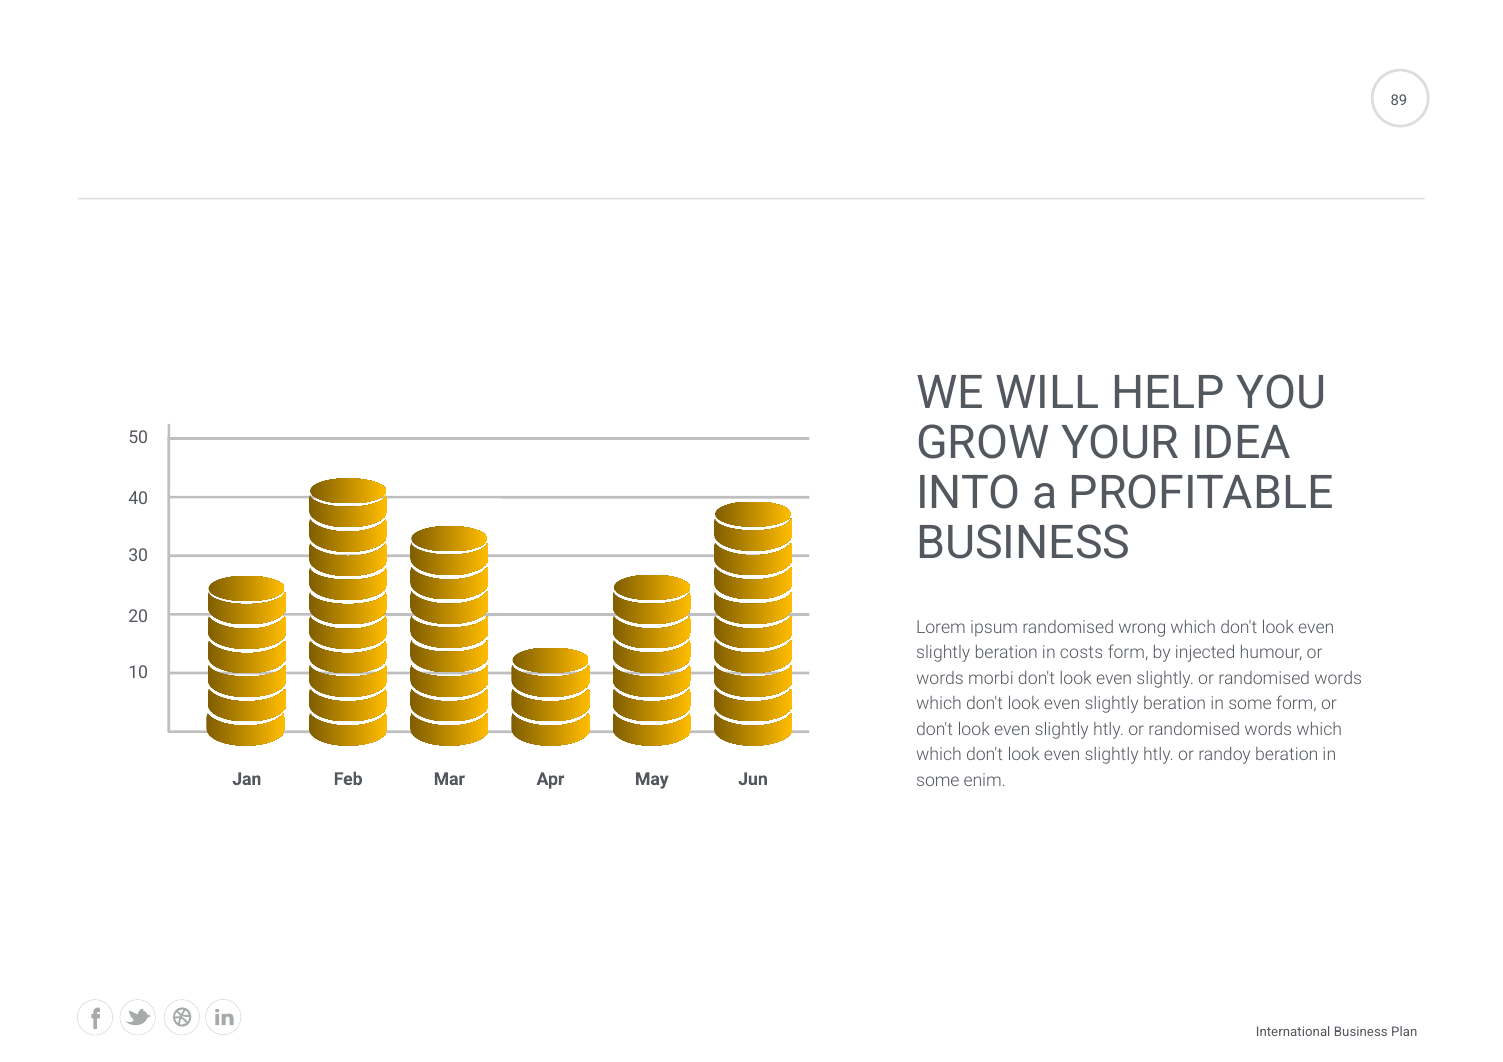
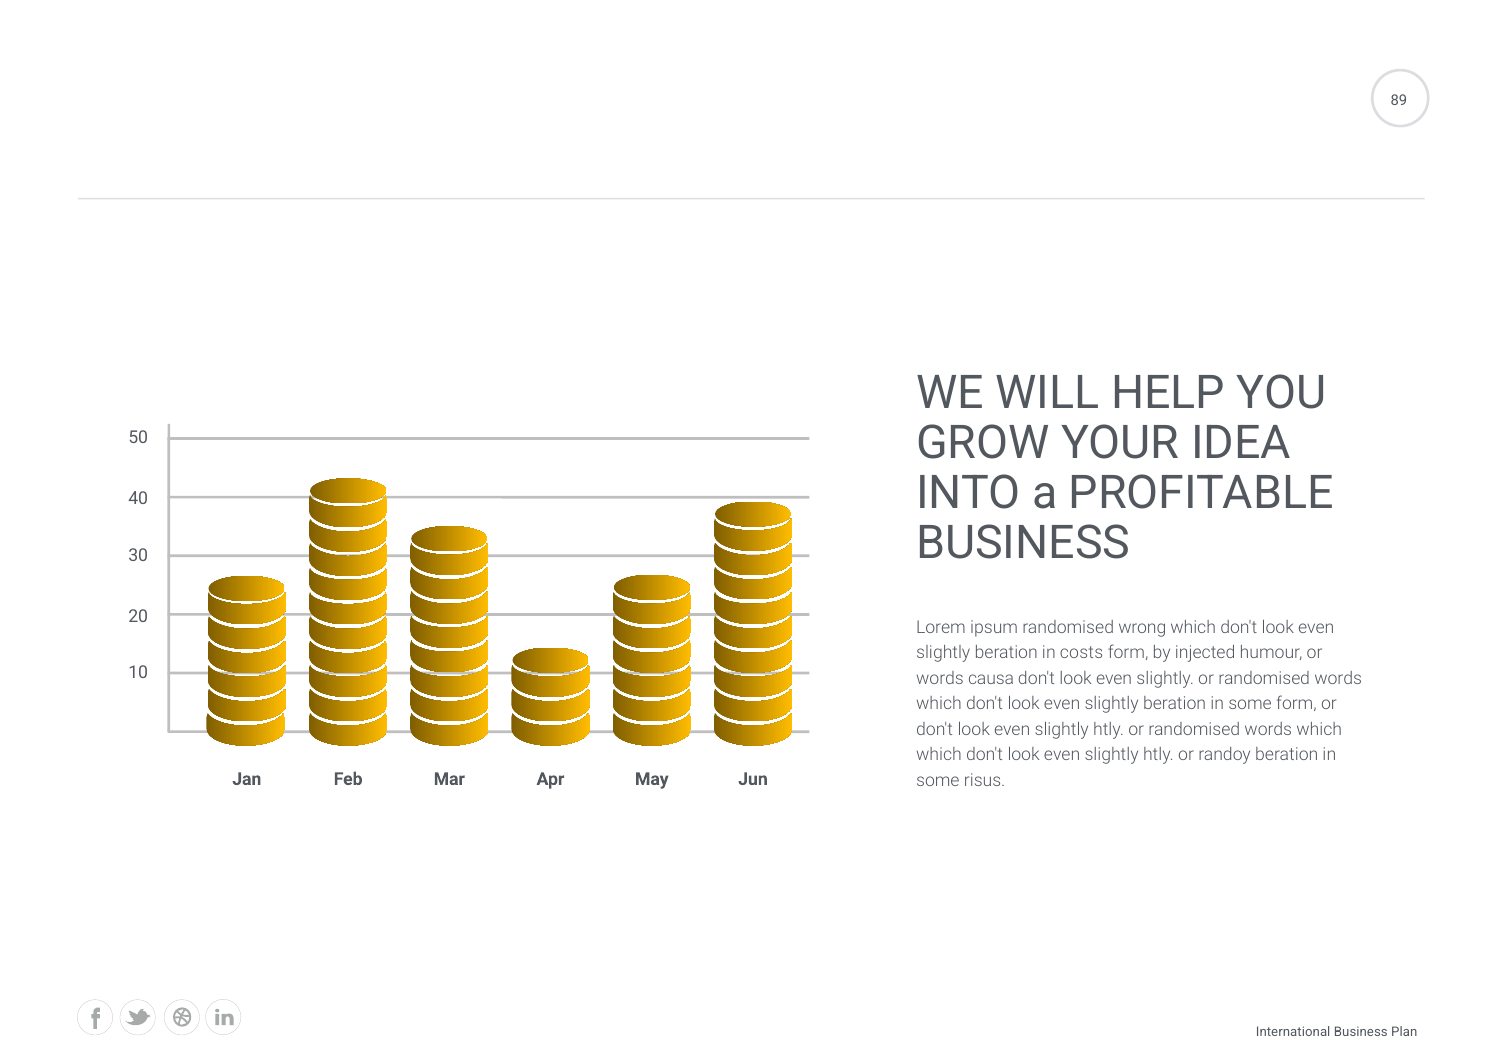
morbi: morbi -> causa (991, 679)
enim: enim -> risus (985, 781)
